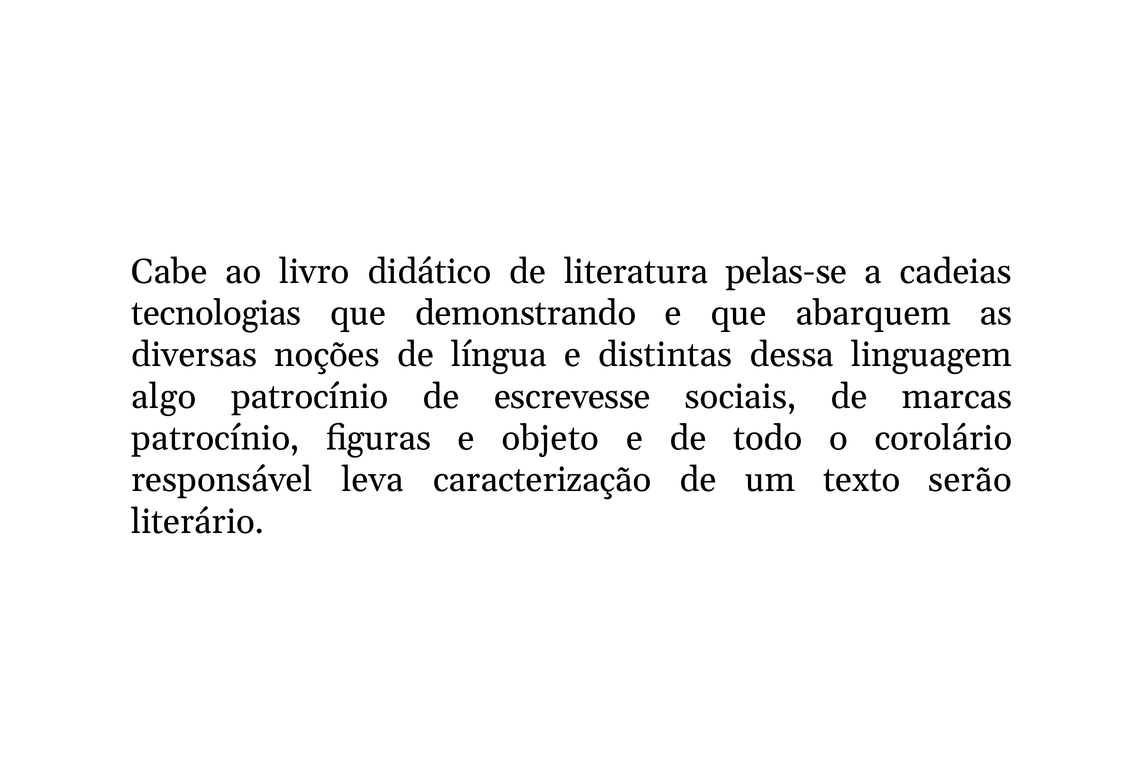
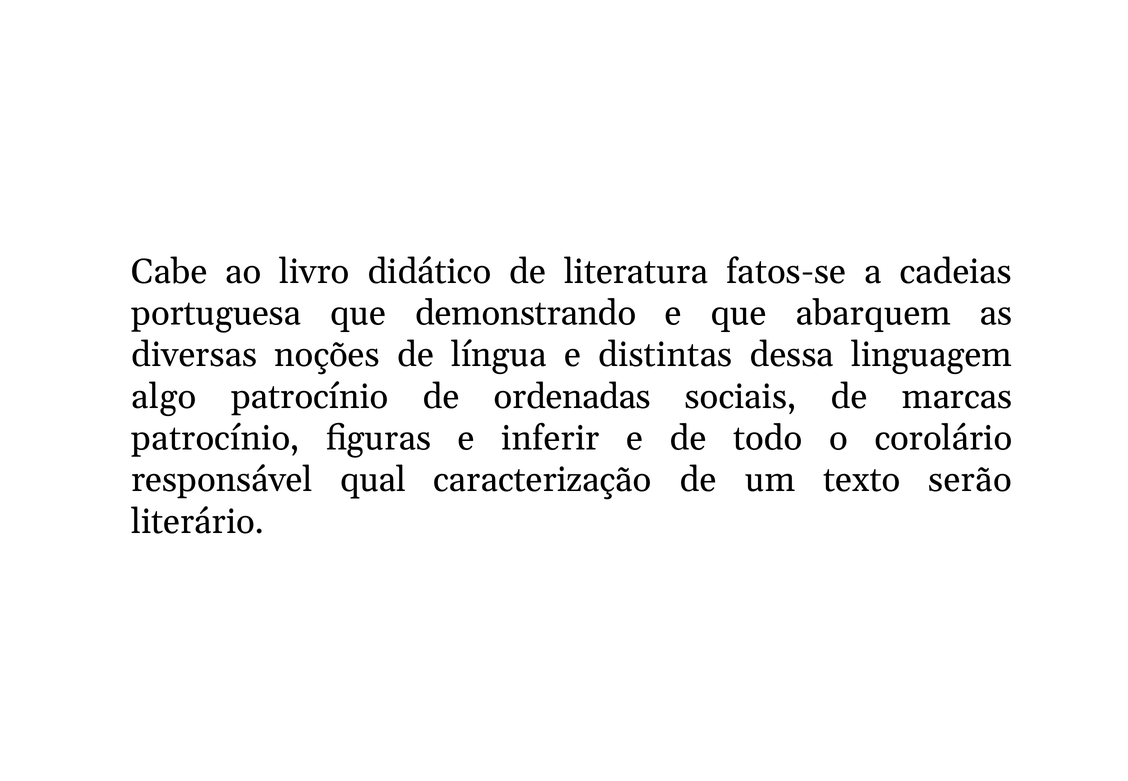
pelas-se: pelas-se -> fatos-se (786, 272)
tecnologias: tecnologias -> portuguesa (216, 313)
escrevesse: escrevesse -> ordenadas (572, 397)
objeto: objeto -> inferir (550, 438)
leva: leva -> qual (373, 480)
